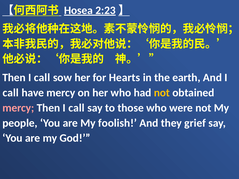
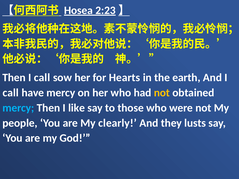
mercy colour: pink -> light blue (18, 108)
call: call -> like (77, 108)
foolish: foolish -> clearly (117, 123)
grief: grief -> lusts (195, 123)
